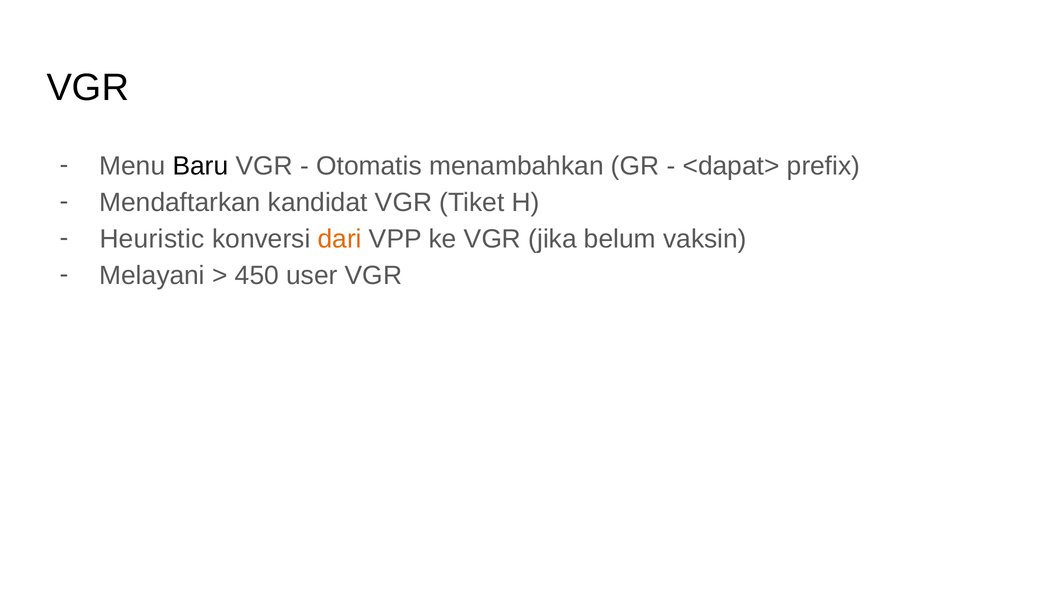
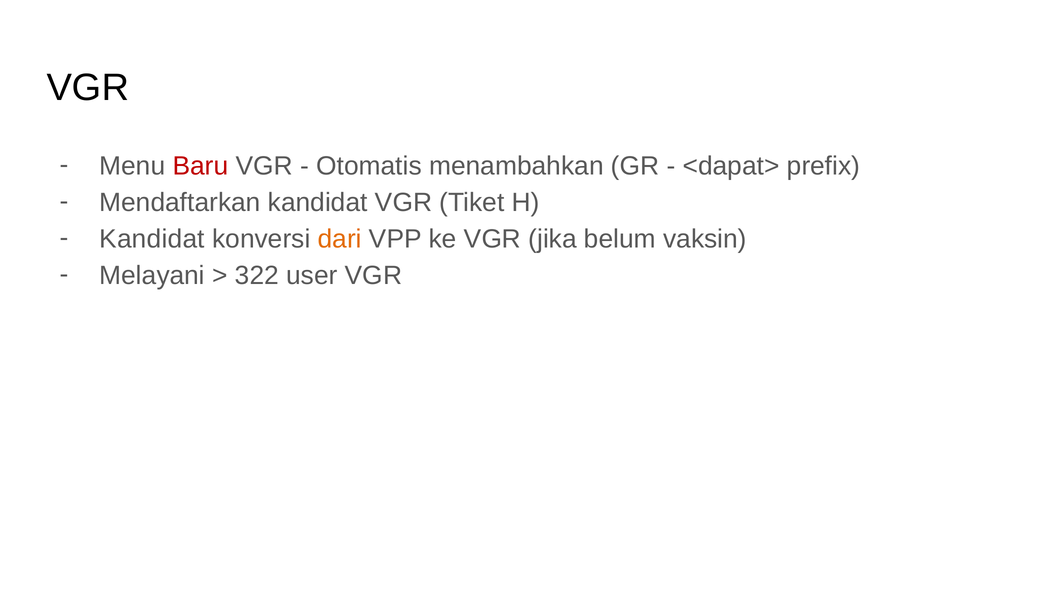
Baru colour: black -> red (200, 166)
Heuristic: Heuristic -> Kandidat (152, 239)
450: 450 -> 322 (257, 275)
